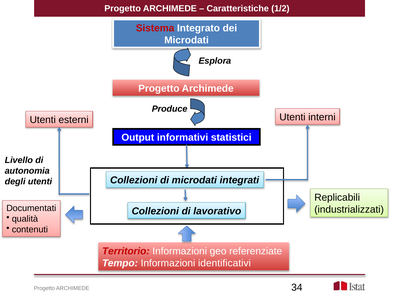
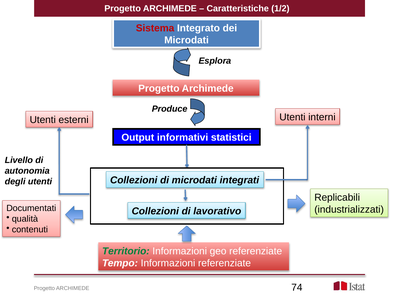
Territorio colour: red -> green (126, 251)
Informazioni identificativi: identificativi -> referenziate (224, 263)
34: 34 -> 74 (297, 287)
